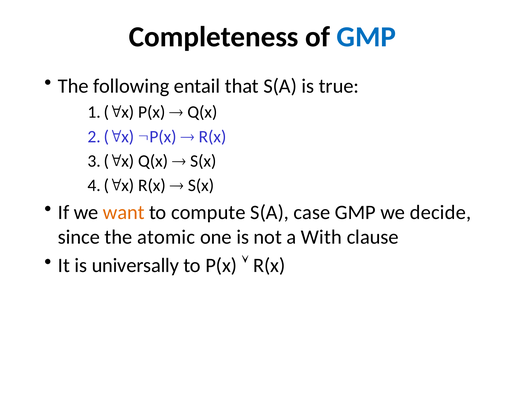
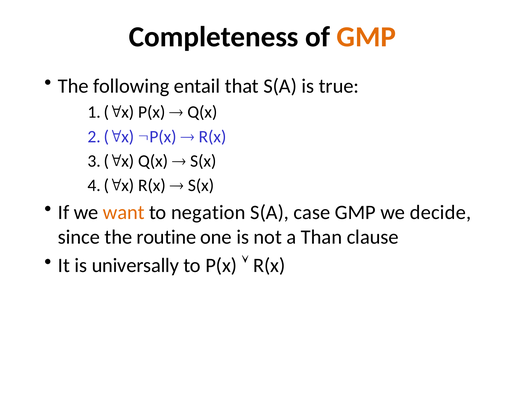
GMP colour: blue -> orange (366, 37)
compute: compute -> negation (208, 213)
atomic: atomic -> routine (166, 237)
With: With -> Than (321, 237)
